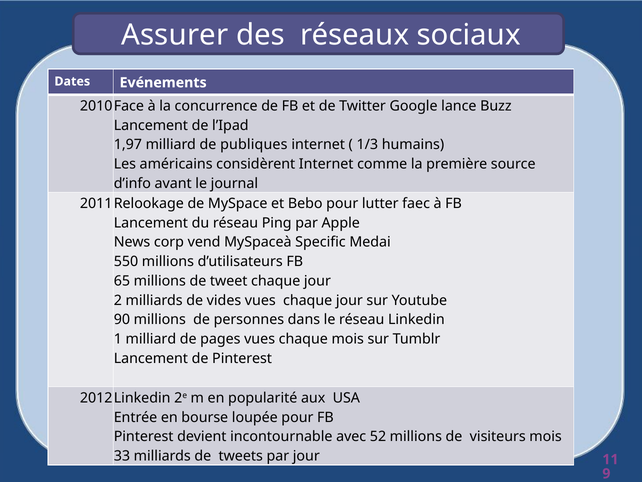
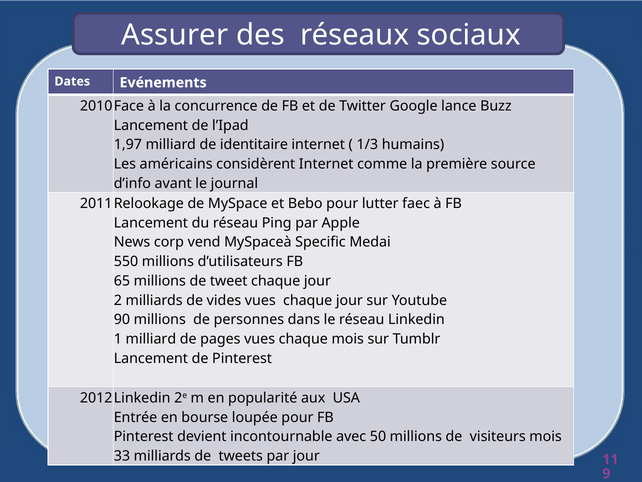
publiques: publiques -> identitaire (254, 145)
52: 52 -> 50 (378, 436)
